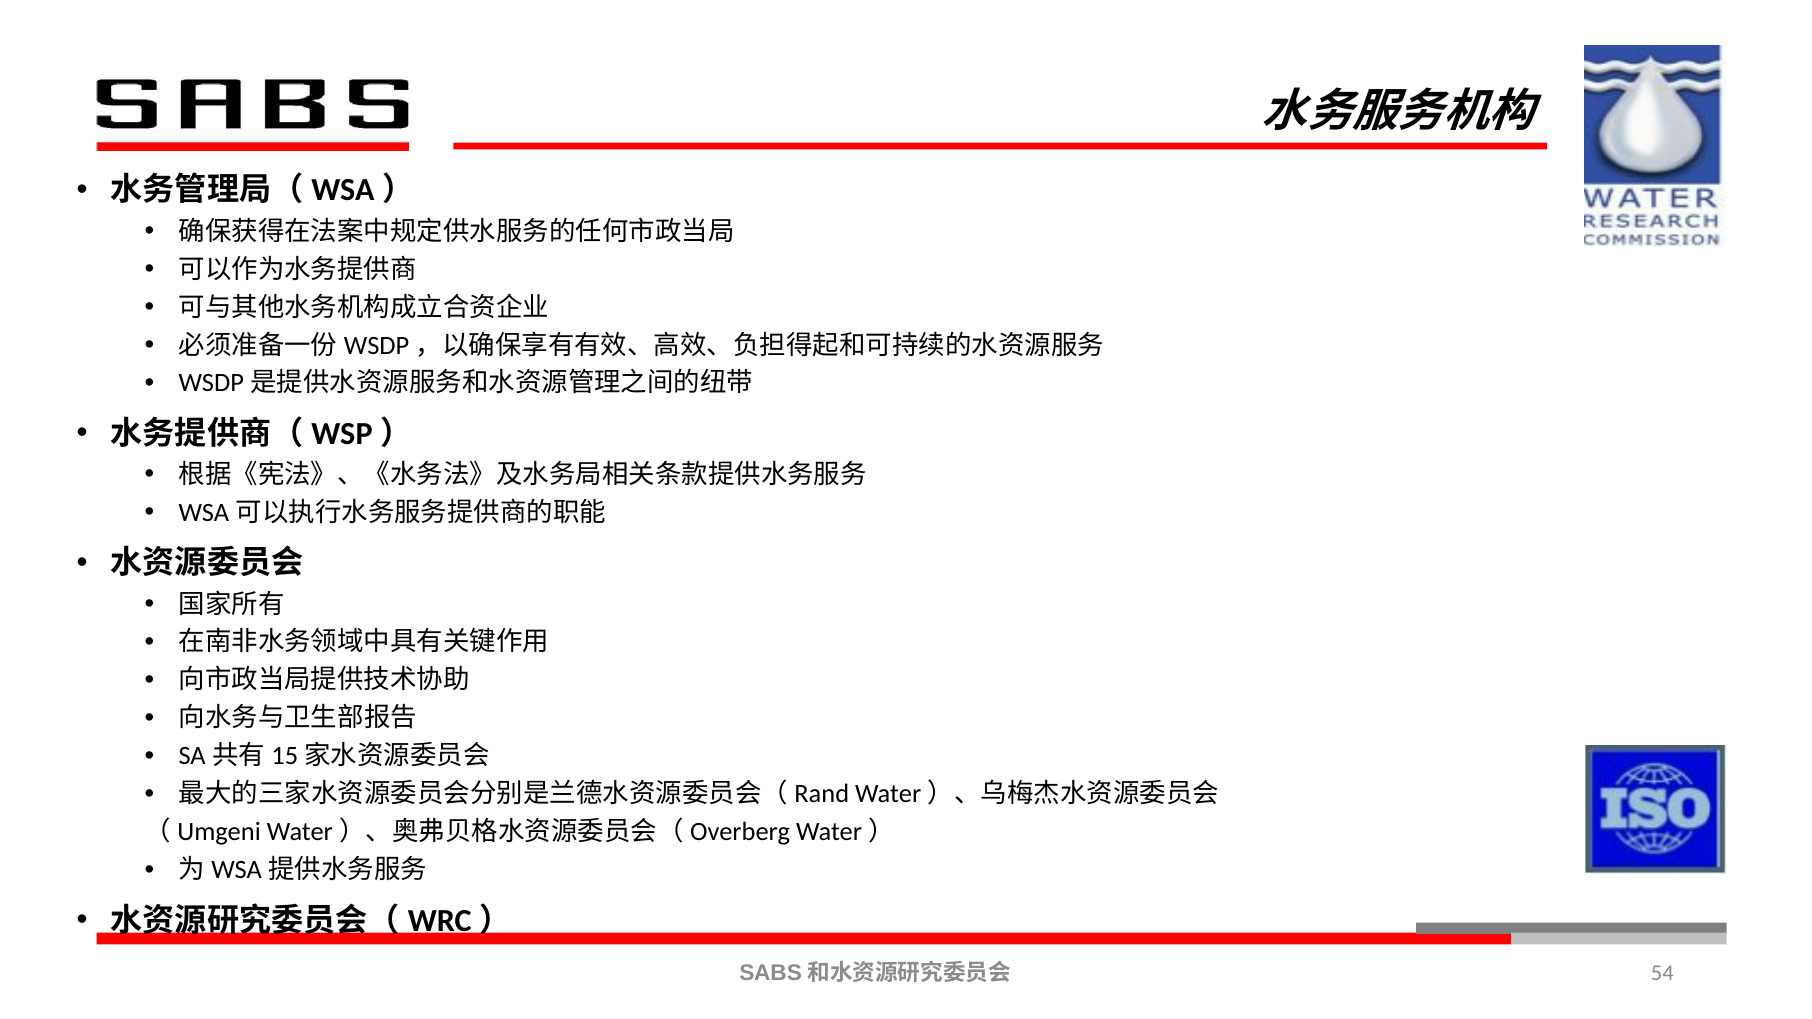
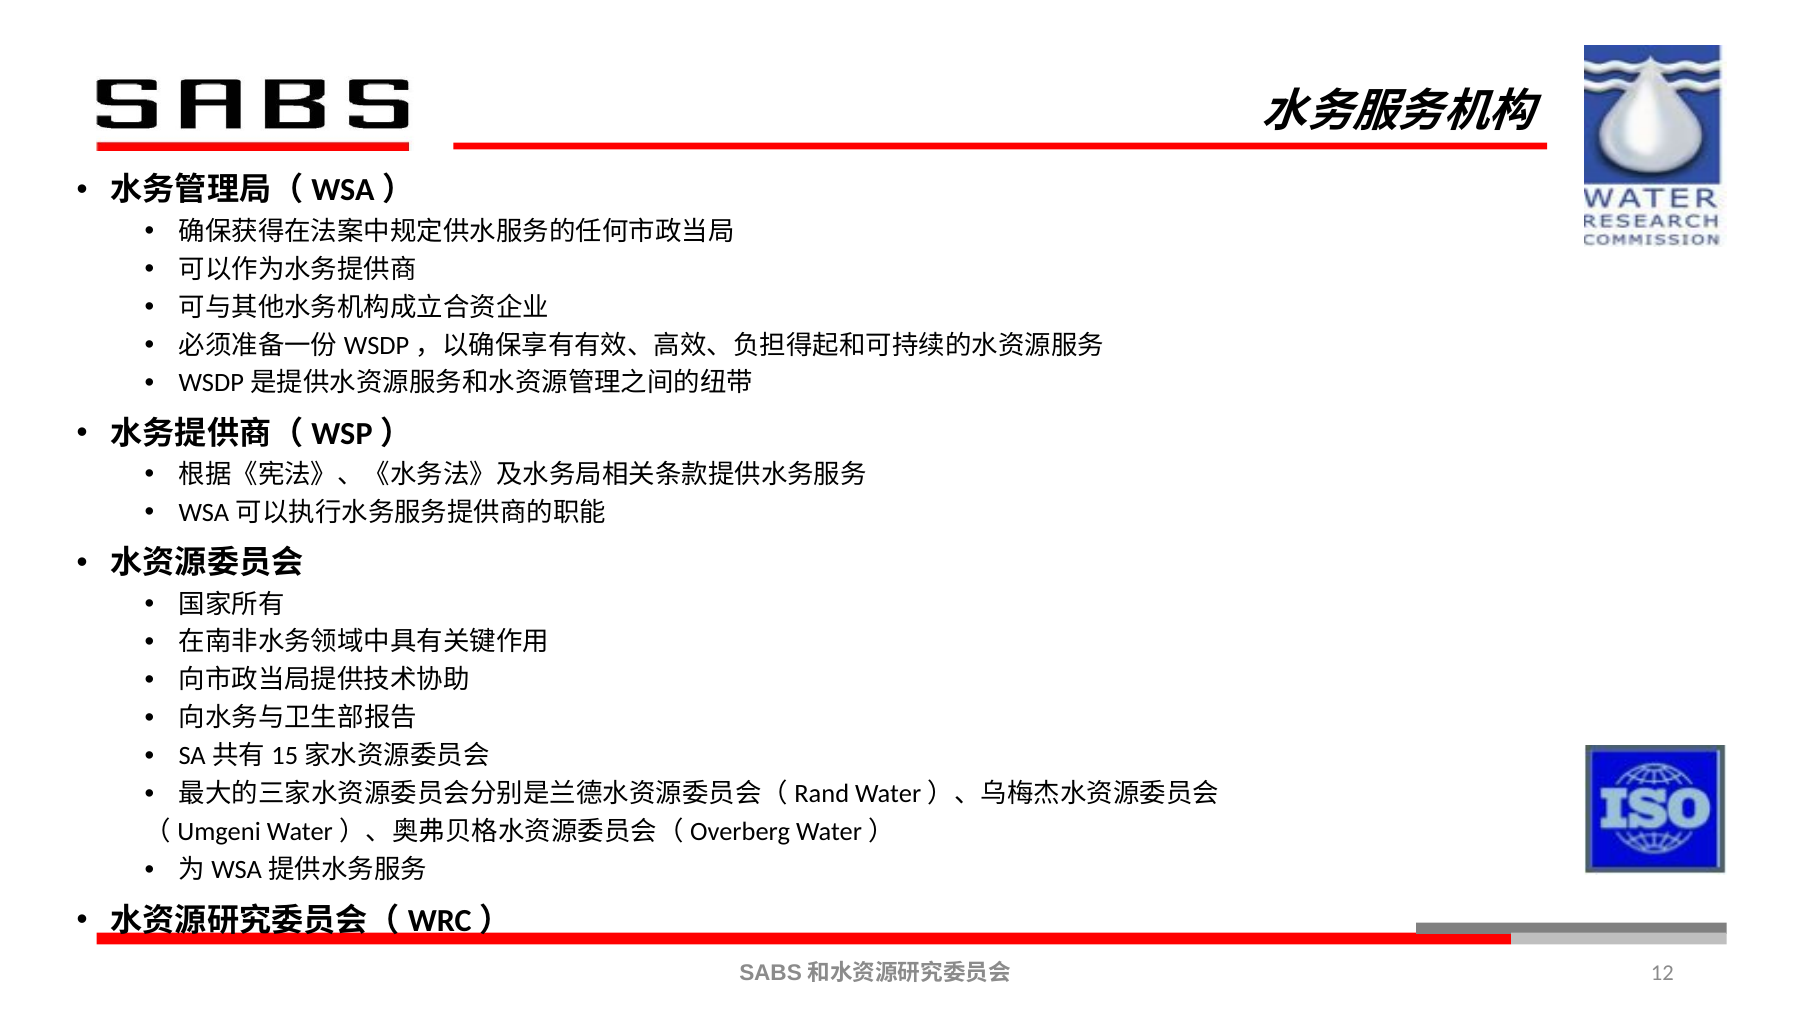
54: 54 -> 12 (1662, 973)
